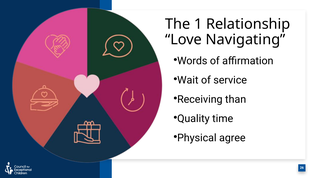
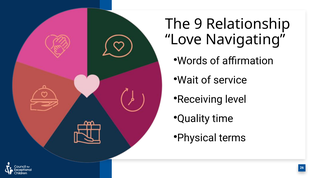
1: 1 -> 9 (198, 24)
than: than -> level (236, 99)
agree: agree -> terms (232, 138)
